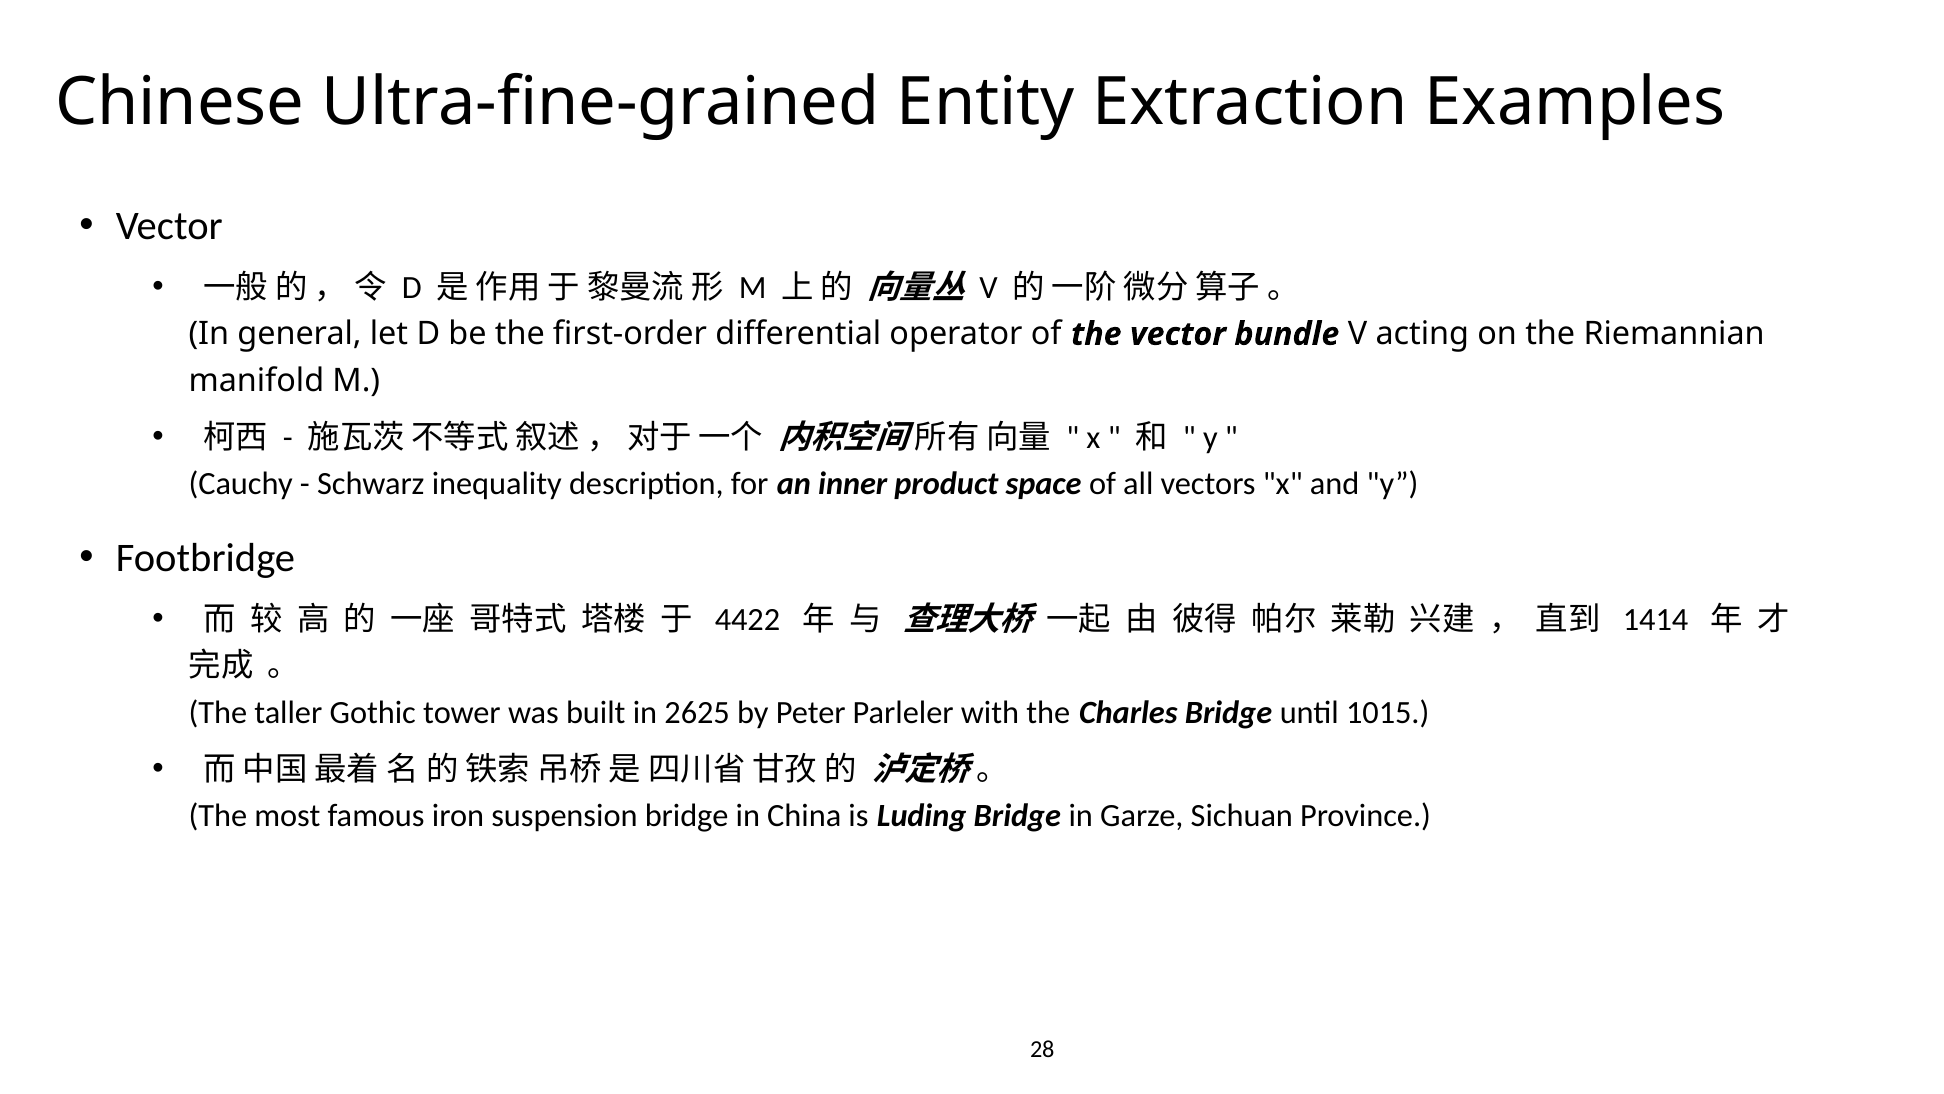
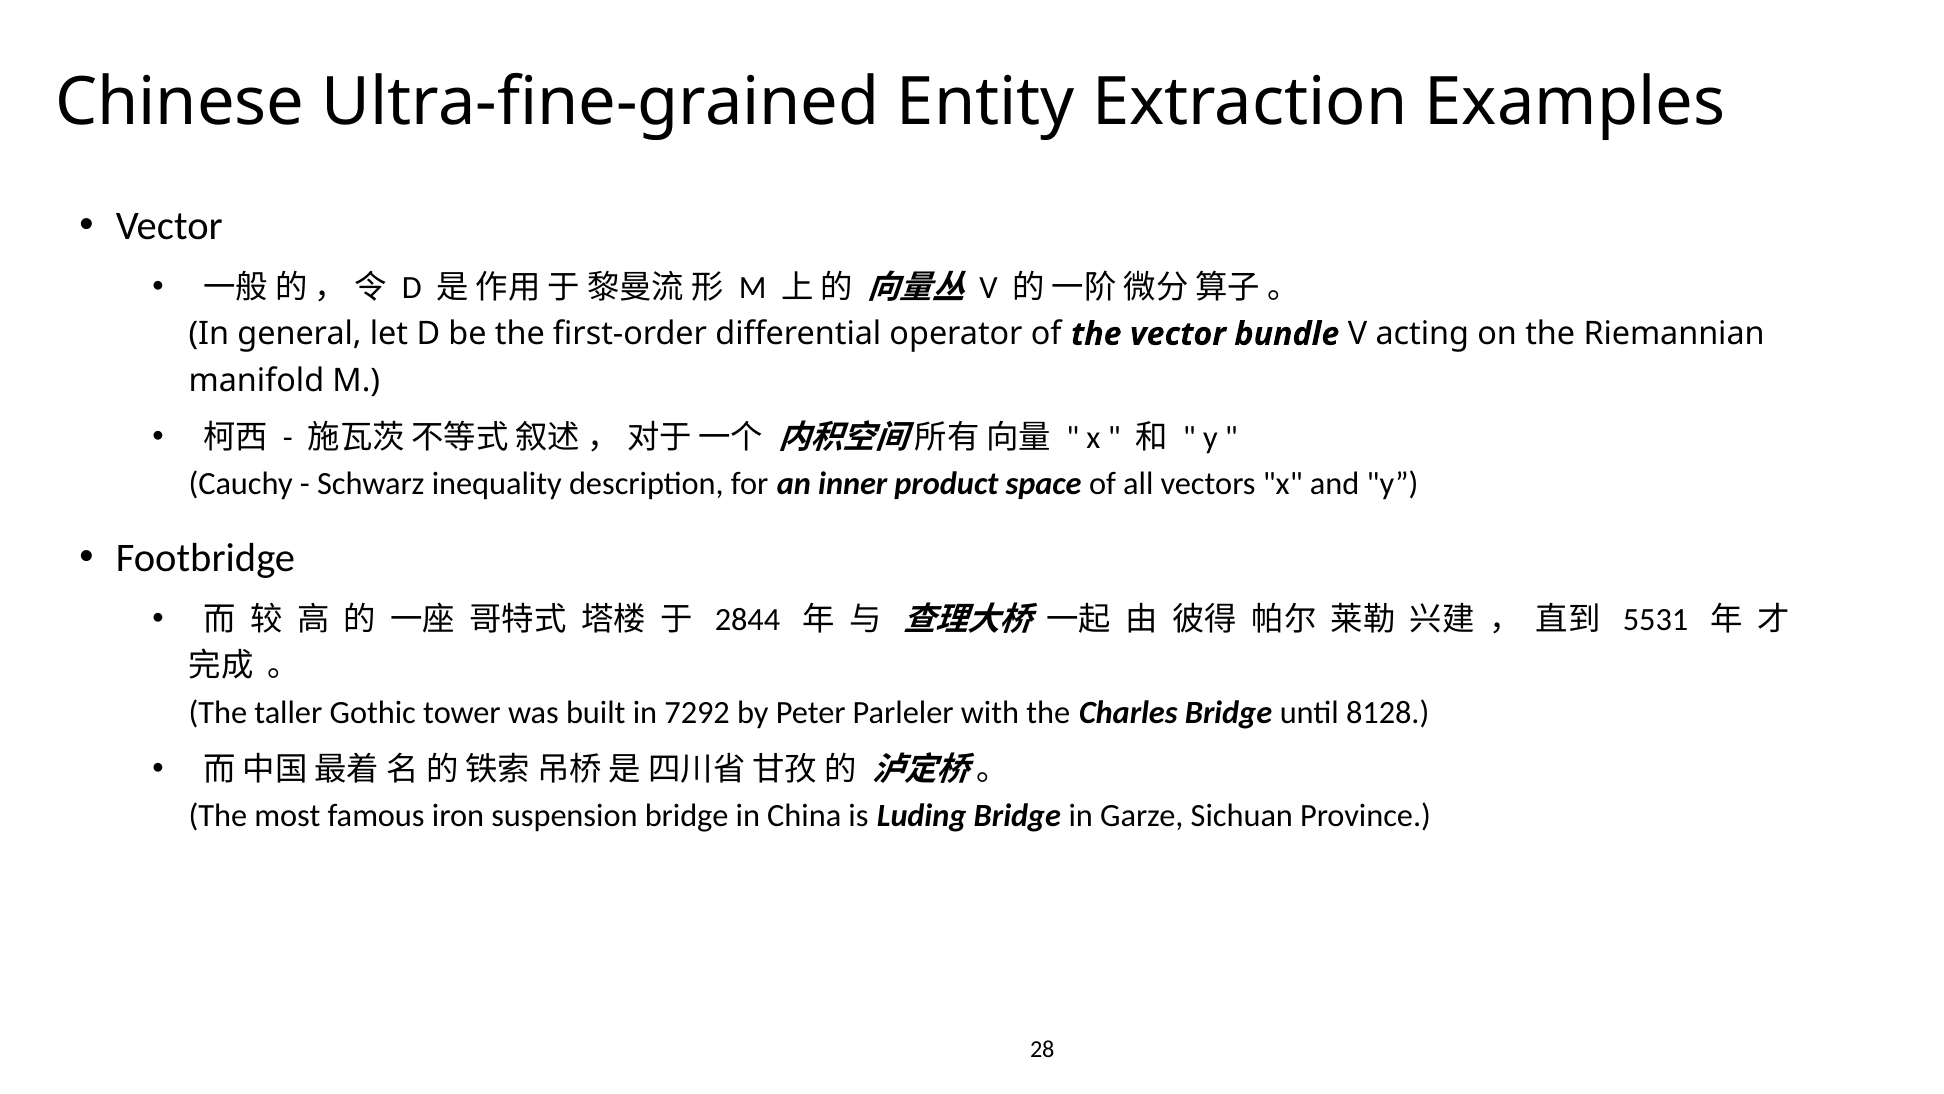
4422: 4422 -> 2844 (747, 619)
1414: 1414 -> 5531 (1656, 619)
2625: 2625 -> 7292 (697, 712)
1015: 1015 -> 8128 (1388, 712)
